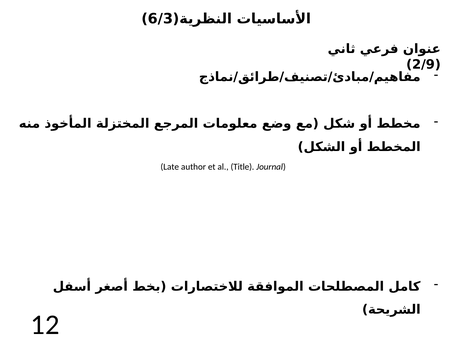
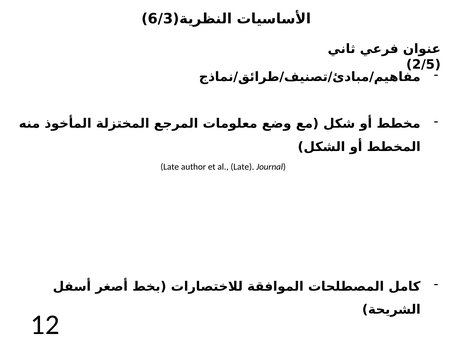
2/9: 2/9 -> 2/5 (423, 65)
al Title: Title -> Late (242, 167)
